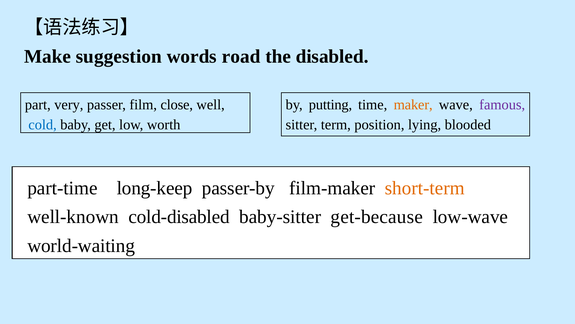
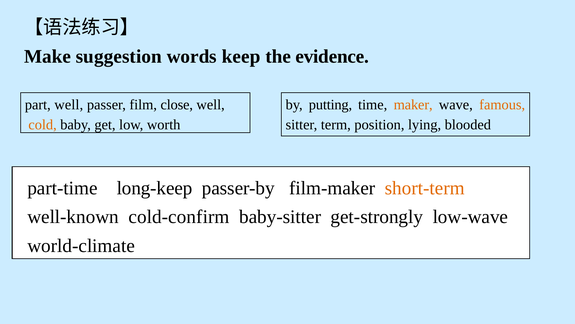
road: road -> keep (241, 56)
disabled: disabled -> evidence (332, 56)
part very: very -> well (69, 105)
famous colour: purple -> orange (502, 105)
cold colour: blue -> orange (43, 125)
cold-disabled: cold-disabled -> cold-confirm (179, 216)
get-because: get-because -> get-strongly (377, 216)
world-waiting: world-waiting -> world-climate (81, 245)
